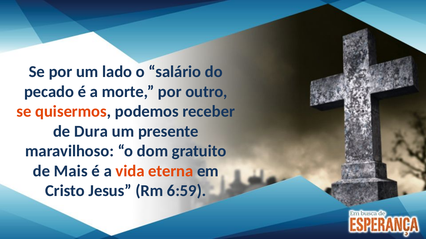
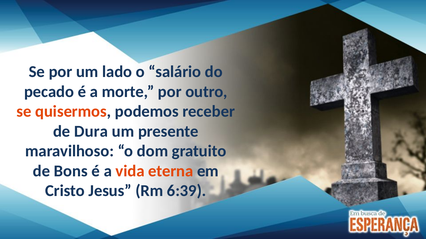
Mais: Mais -> Bons (71, 171)
6:59: 6:59 -> 6:39 (187, 191)
